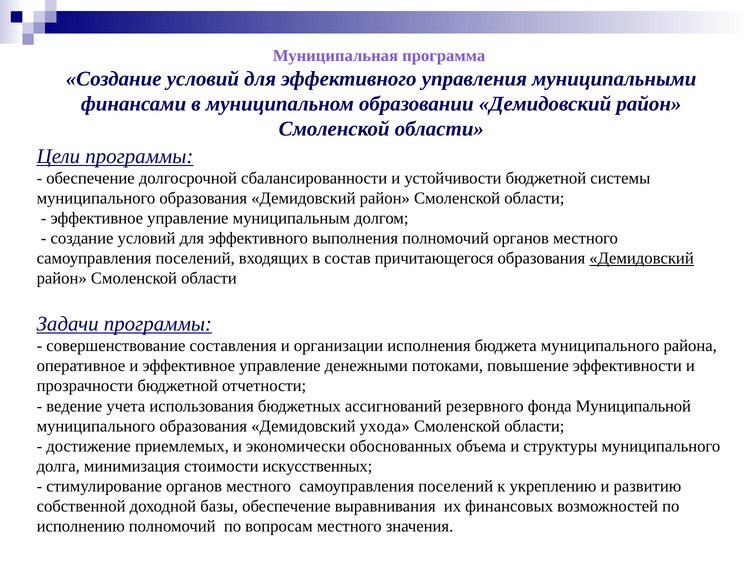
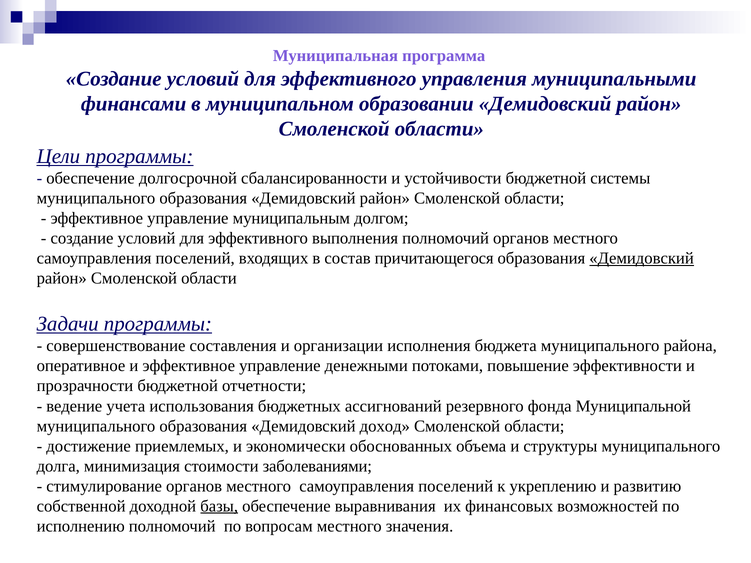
ухода: ухода -> доход (385, 426)
искусственных: искусственных -> заболеваниями (317, 466)
базы underline: none -> present (219, 506)
